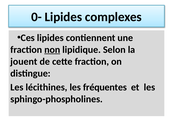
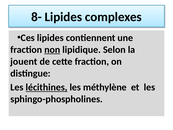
0-: 0- -> 8- (36, 17)
lécithines underline: none -> present (47, 87)
fréquentes: fréquentes -> méthylène (105, 87)
